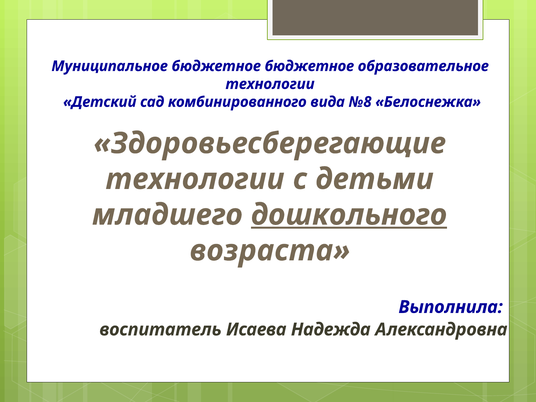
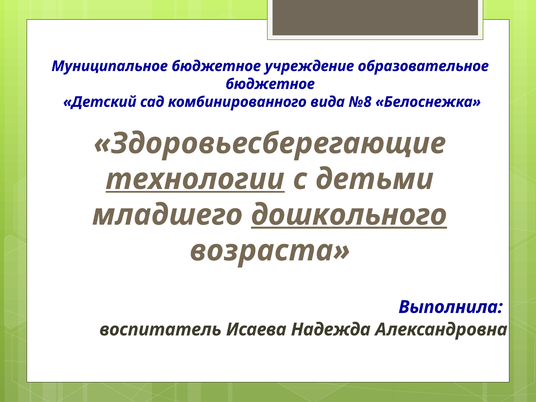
бюджетное бюджетное: бюджетное -> учреждение (309, 66)
технологии: технологии -> бюджетное (270, 84)
технологии underline: none -> present (195, 179)
